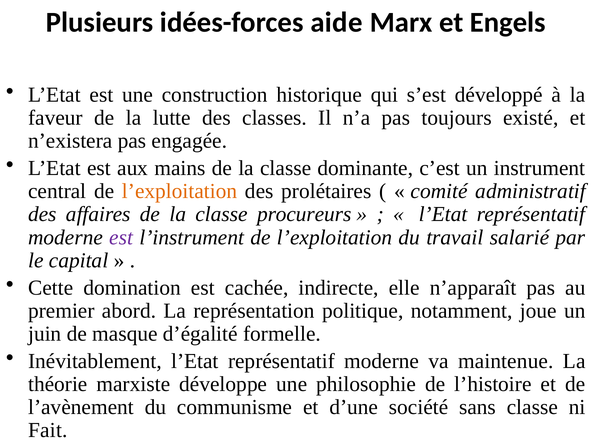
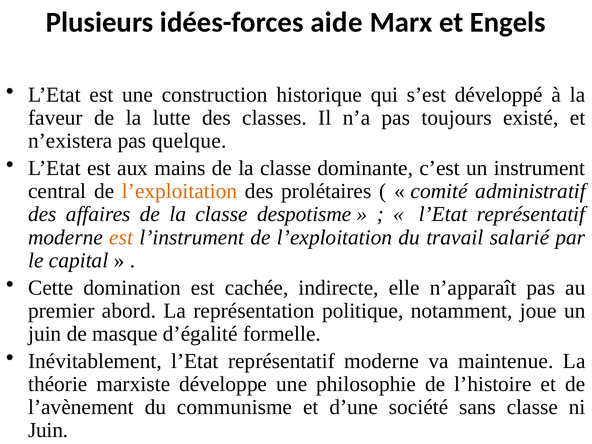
engagée: engagée -> quelque (189, 141)
procureurs: procureurs -> despotisme (304, 214)
est colour: purple -> orange (121, 237)
Fait: Fait -> Juin (48, 430)
